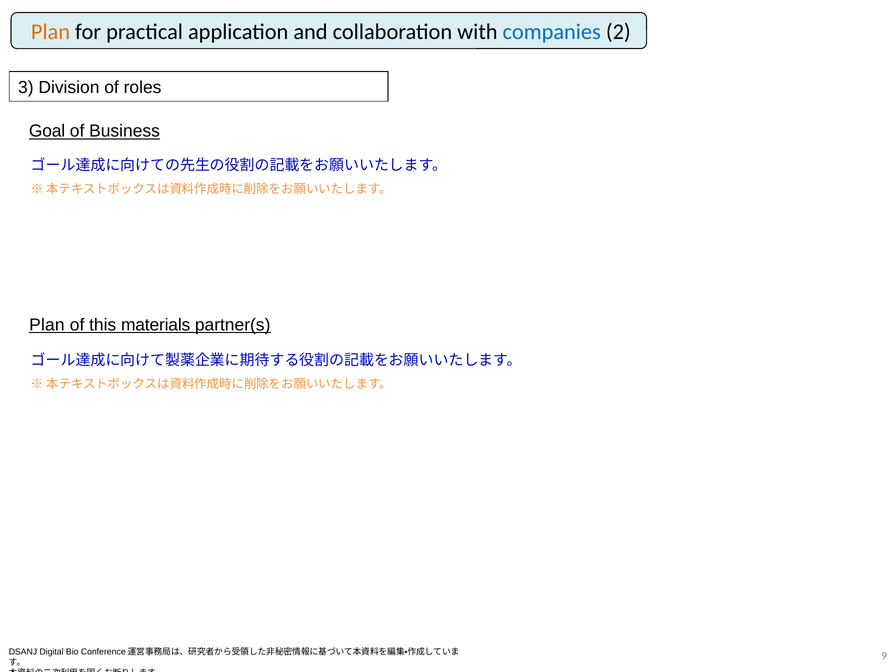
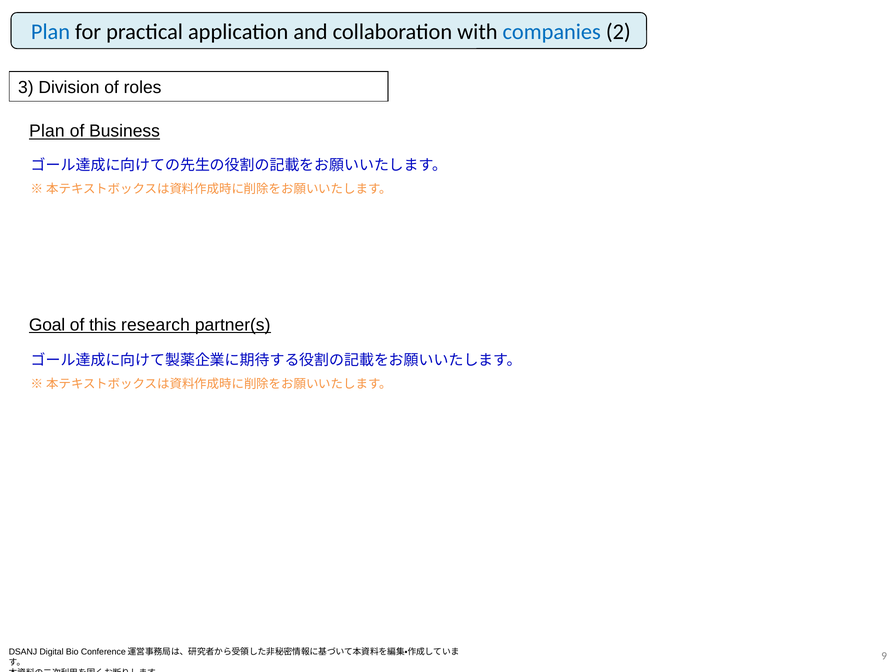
Plan colour: orange -> blue (51, 32)
Goal: Goal -> Plan (47, 131)
Plan: Plan -> Goal (47, 325)
materials: materials -> research (155, 325)
